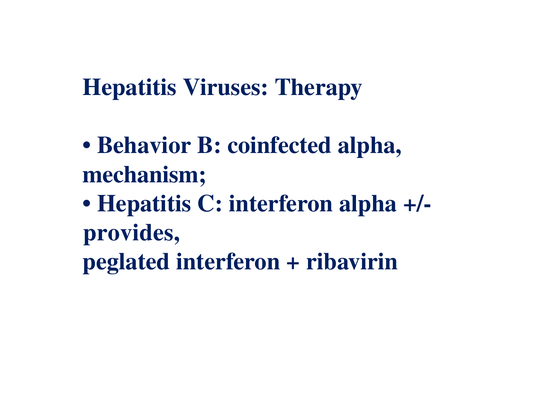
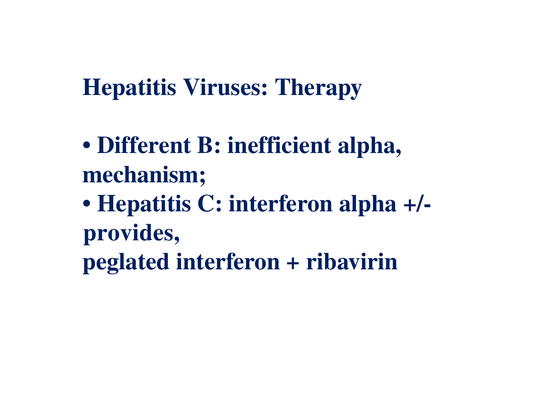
Behavior: Behavior -> Different (144, 145)
coinfected: coinfected -> inefficient (280, 145)
